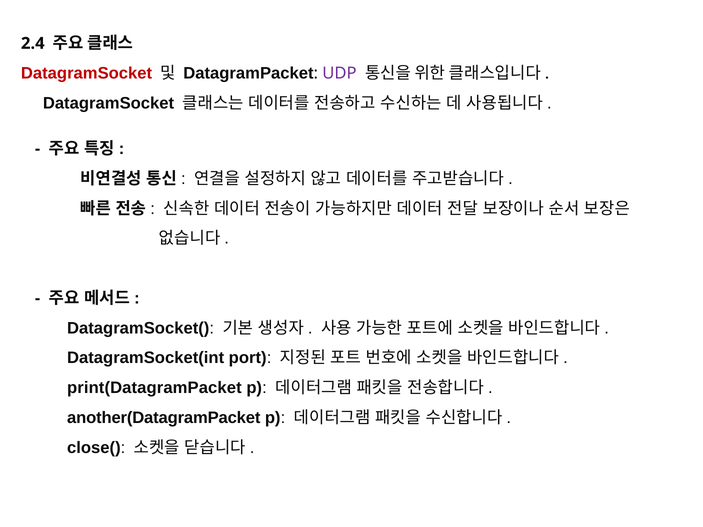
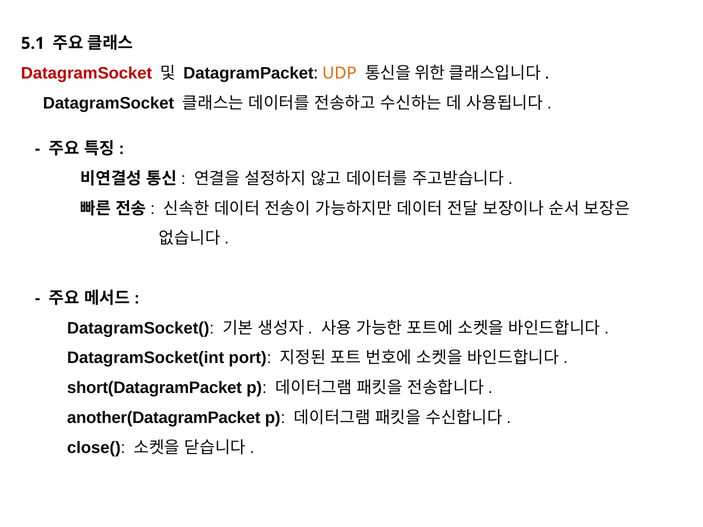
2.4: 2.4 -> 5.1 (33, 43)
UDP colour: purple -> orange (339, 73)
print(DatagramPacket: print(DatagramPacket -> short(DatagramPacket (155, 388)
